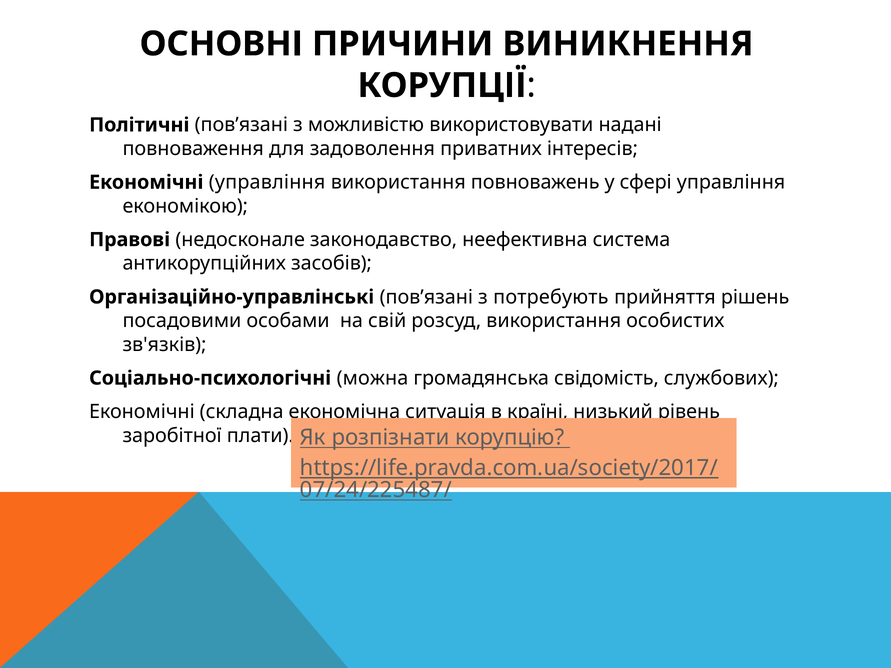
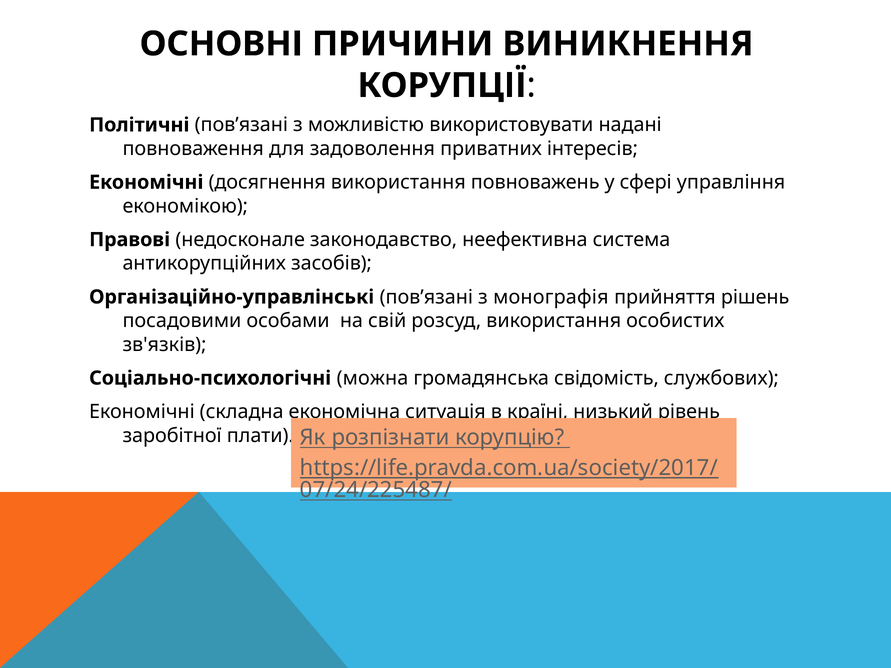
Економічні управління: управління -> досягнення (267, 182)
потребують: потребують -> монографія (551, 297)
